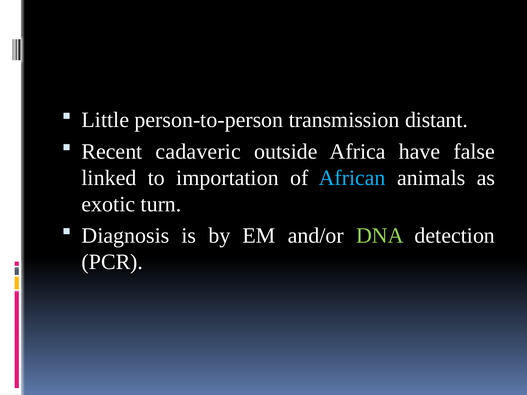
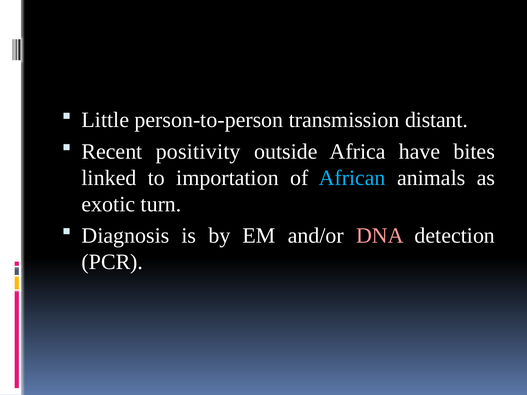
cadaveric: cadaveric -> positivity (198, 152)
false: false -> bites (474, 152)
DNA colour: light green -> pink (380, 236)
